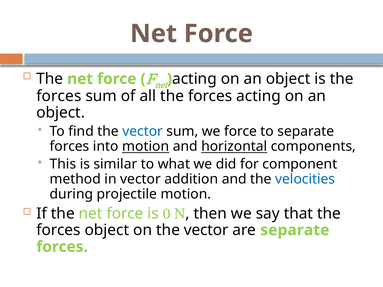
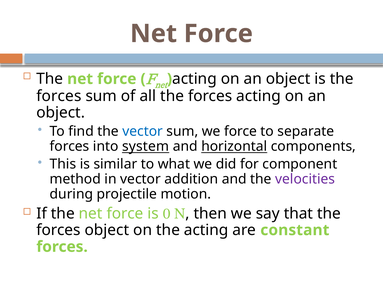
into motion: motion -> system (146, 146)
velocities colour: blue -> purple (305, 179)
vector: vector -> acting (206, 230)
are separate: separate -> constant (295, 230)
